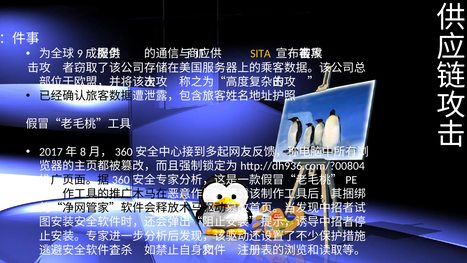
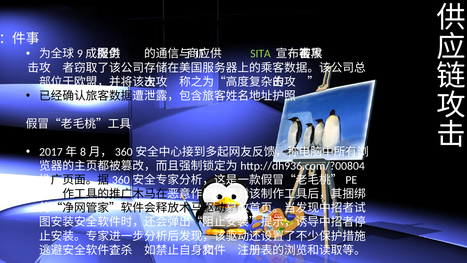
SITA colour: yellow -> light green (260, 54)
